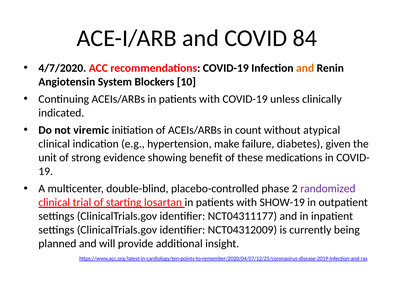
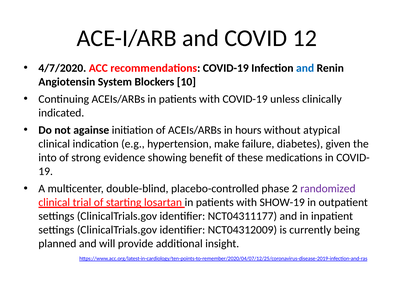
84: 84 -> 12 (305, 38)
and colour: orange -> blue (305, 68)
viremic: viremic -> againse (91, 130)
count: count -> hours (248, 130)
unit: unit -> into (48, 158)
